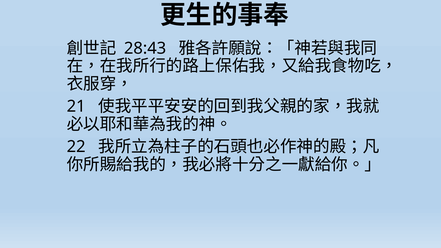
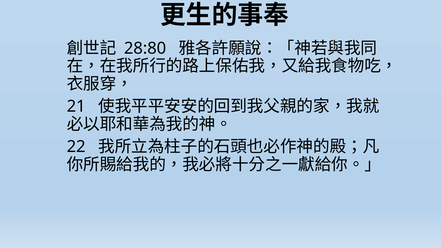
28:43: 28:43 -> 28:80 (145, 48)
